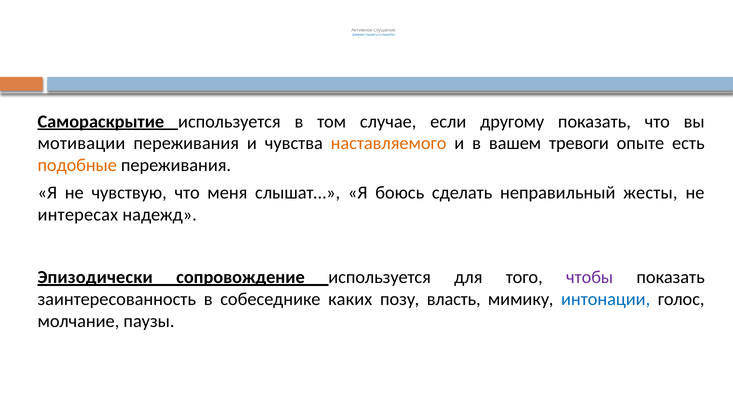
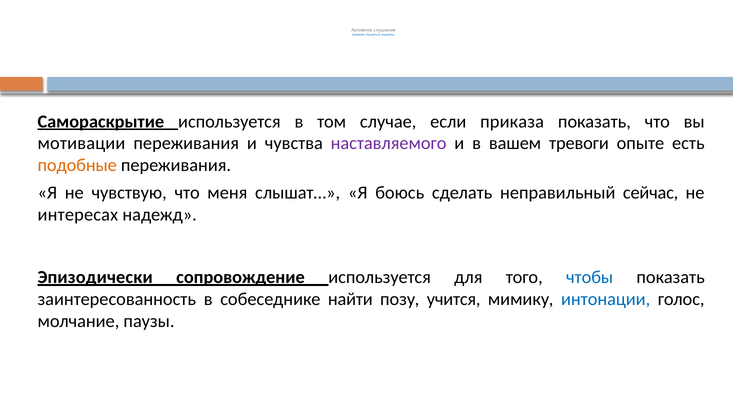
другому: другому -> приказа (512, 122)
наставляемого colour: orange -> purple (389, 144)
жесты: жесты -> сейчас (651, 193)
чтобы colour: purple -> blue (590, 277)
каких: каких -> найти (350, 299)
власть: власть -> учится (454, 299)
